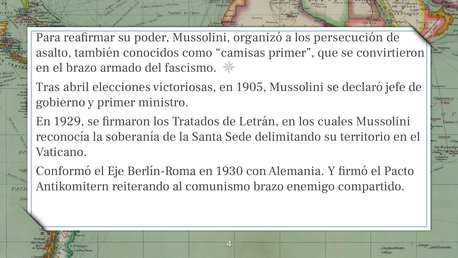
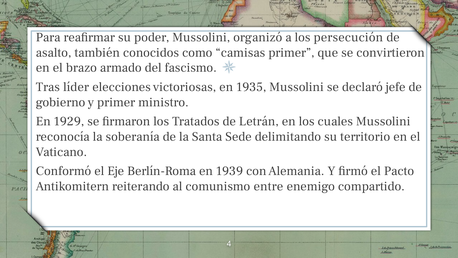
abril: abril -> líder (76, 87)
1905: 1905 -> 1935 (251, 87)
1930: 1930 -> 1939 (230, 171)
comunismo brazo: brazo -> entre (268, 186)
